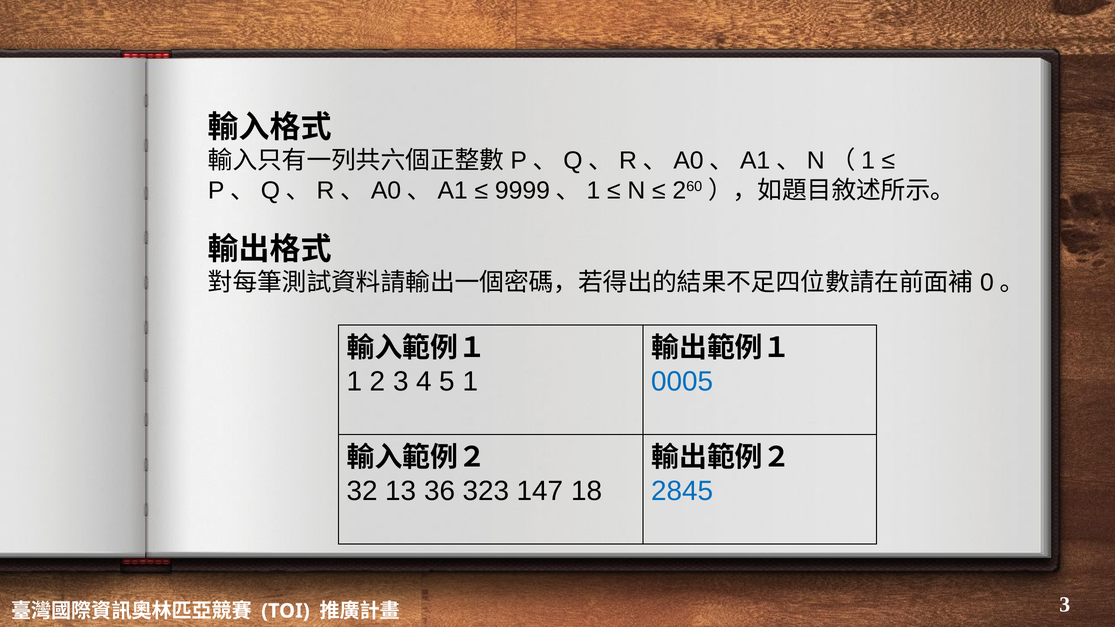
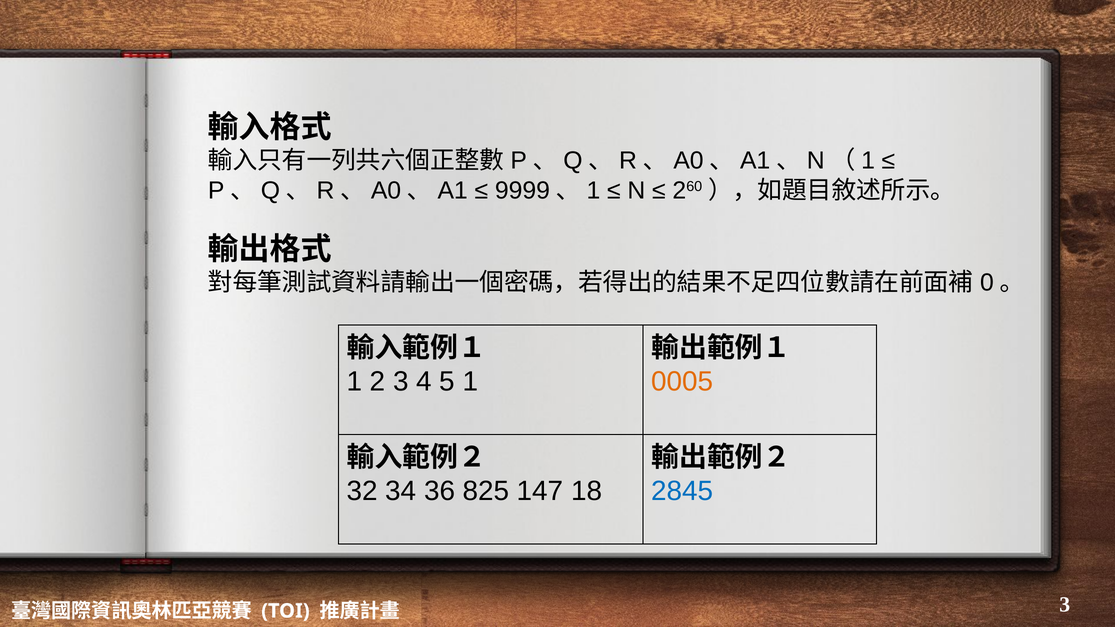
0005 colour: blue -> orange (682, 381)
13: 13 -> 34 (401, 491)
323: 323 -> 825 (486, 491)
